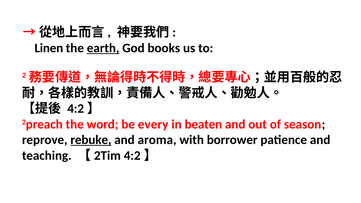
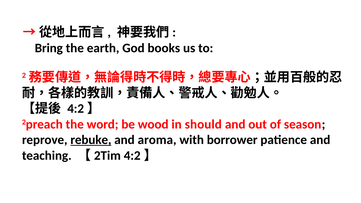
Linen: Linen -> Bring (49, 48)
earth underline: present -> none (103, 48)
every: every -> wood (153, 124)
beaten: beaten -> should (203, 124)
